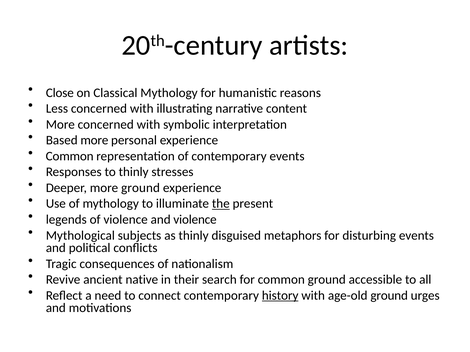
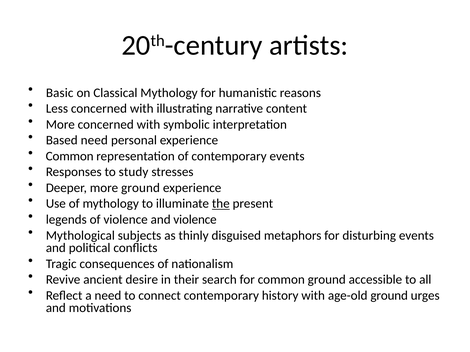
Close: Close -> Basic (60, 93)
Based more: more -> need (94, 140)
to thinly: thinly -> study (134, 172)
native: native -> desire (142, 280)
history underline: present -> none (280, 296)
